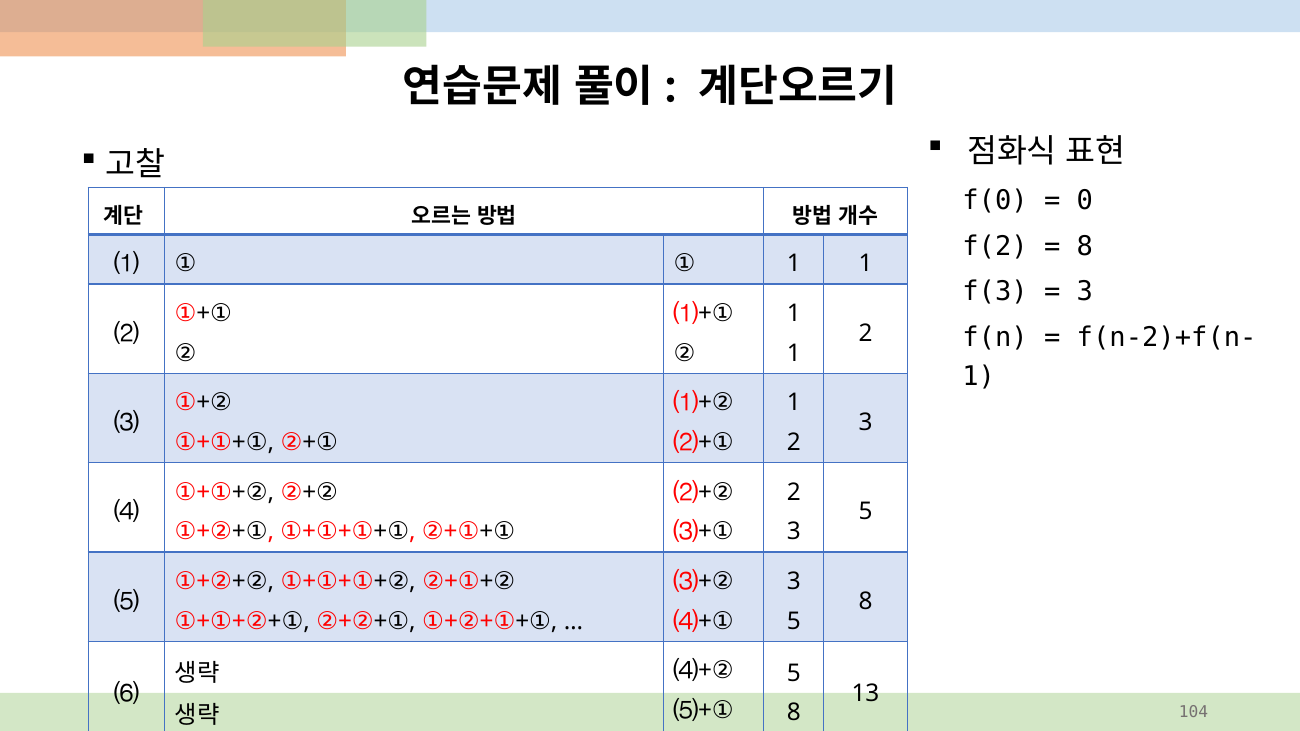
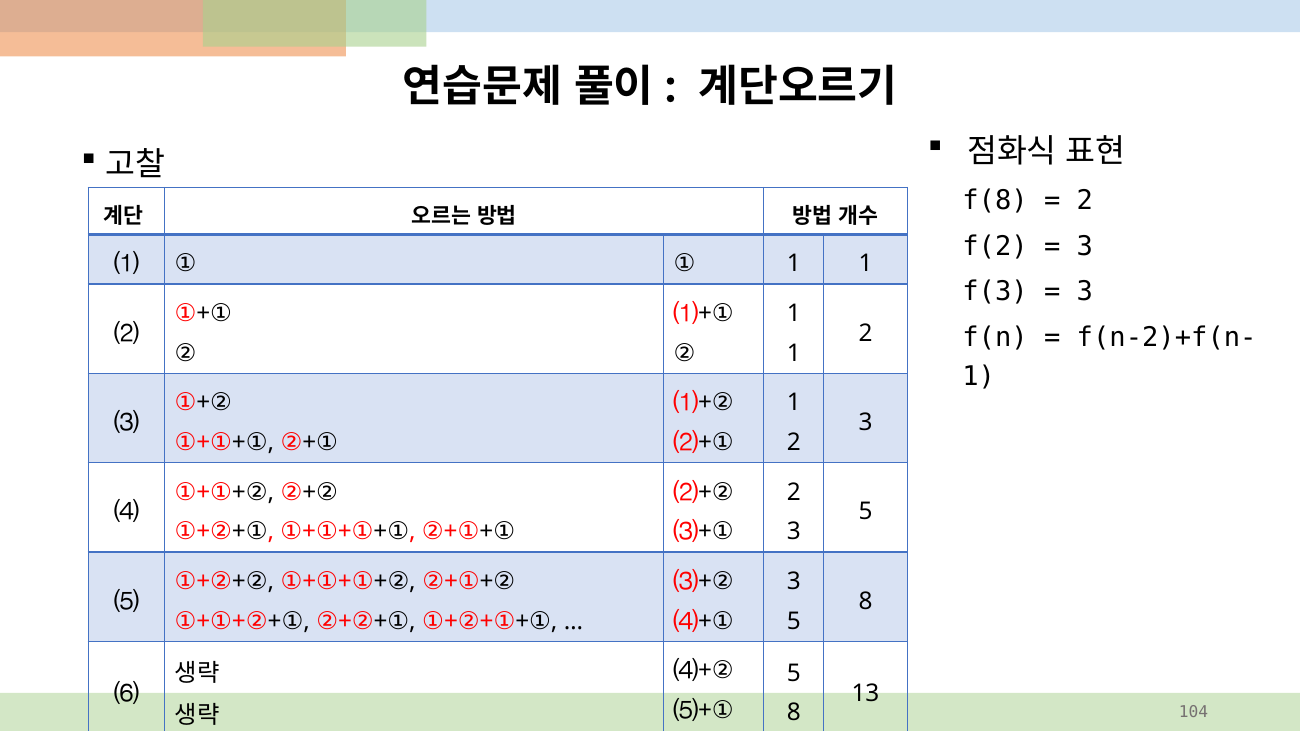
f(0: f(0 -> f(8 (995, 201)
0: 0 -> 2 (1085, 201)
8: 8 -> 3 (1085, 246)
